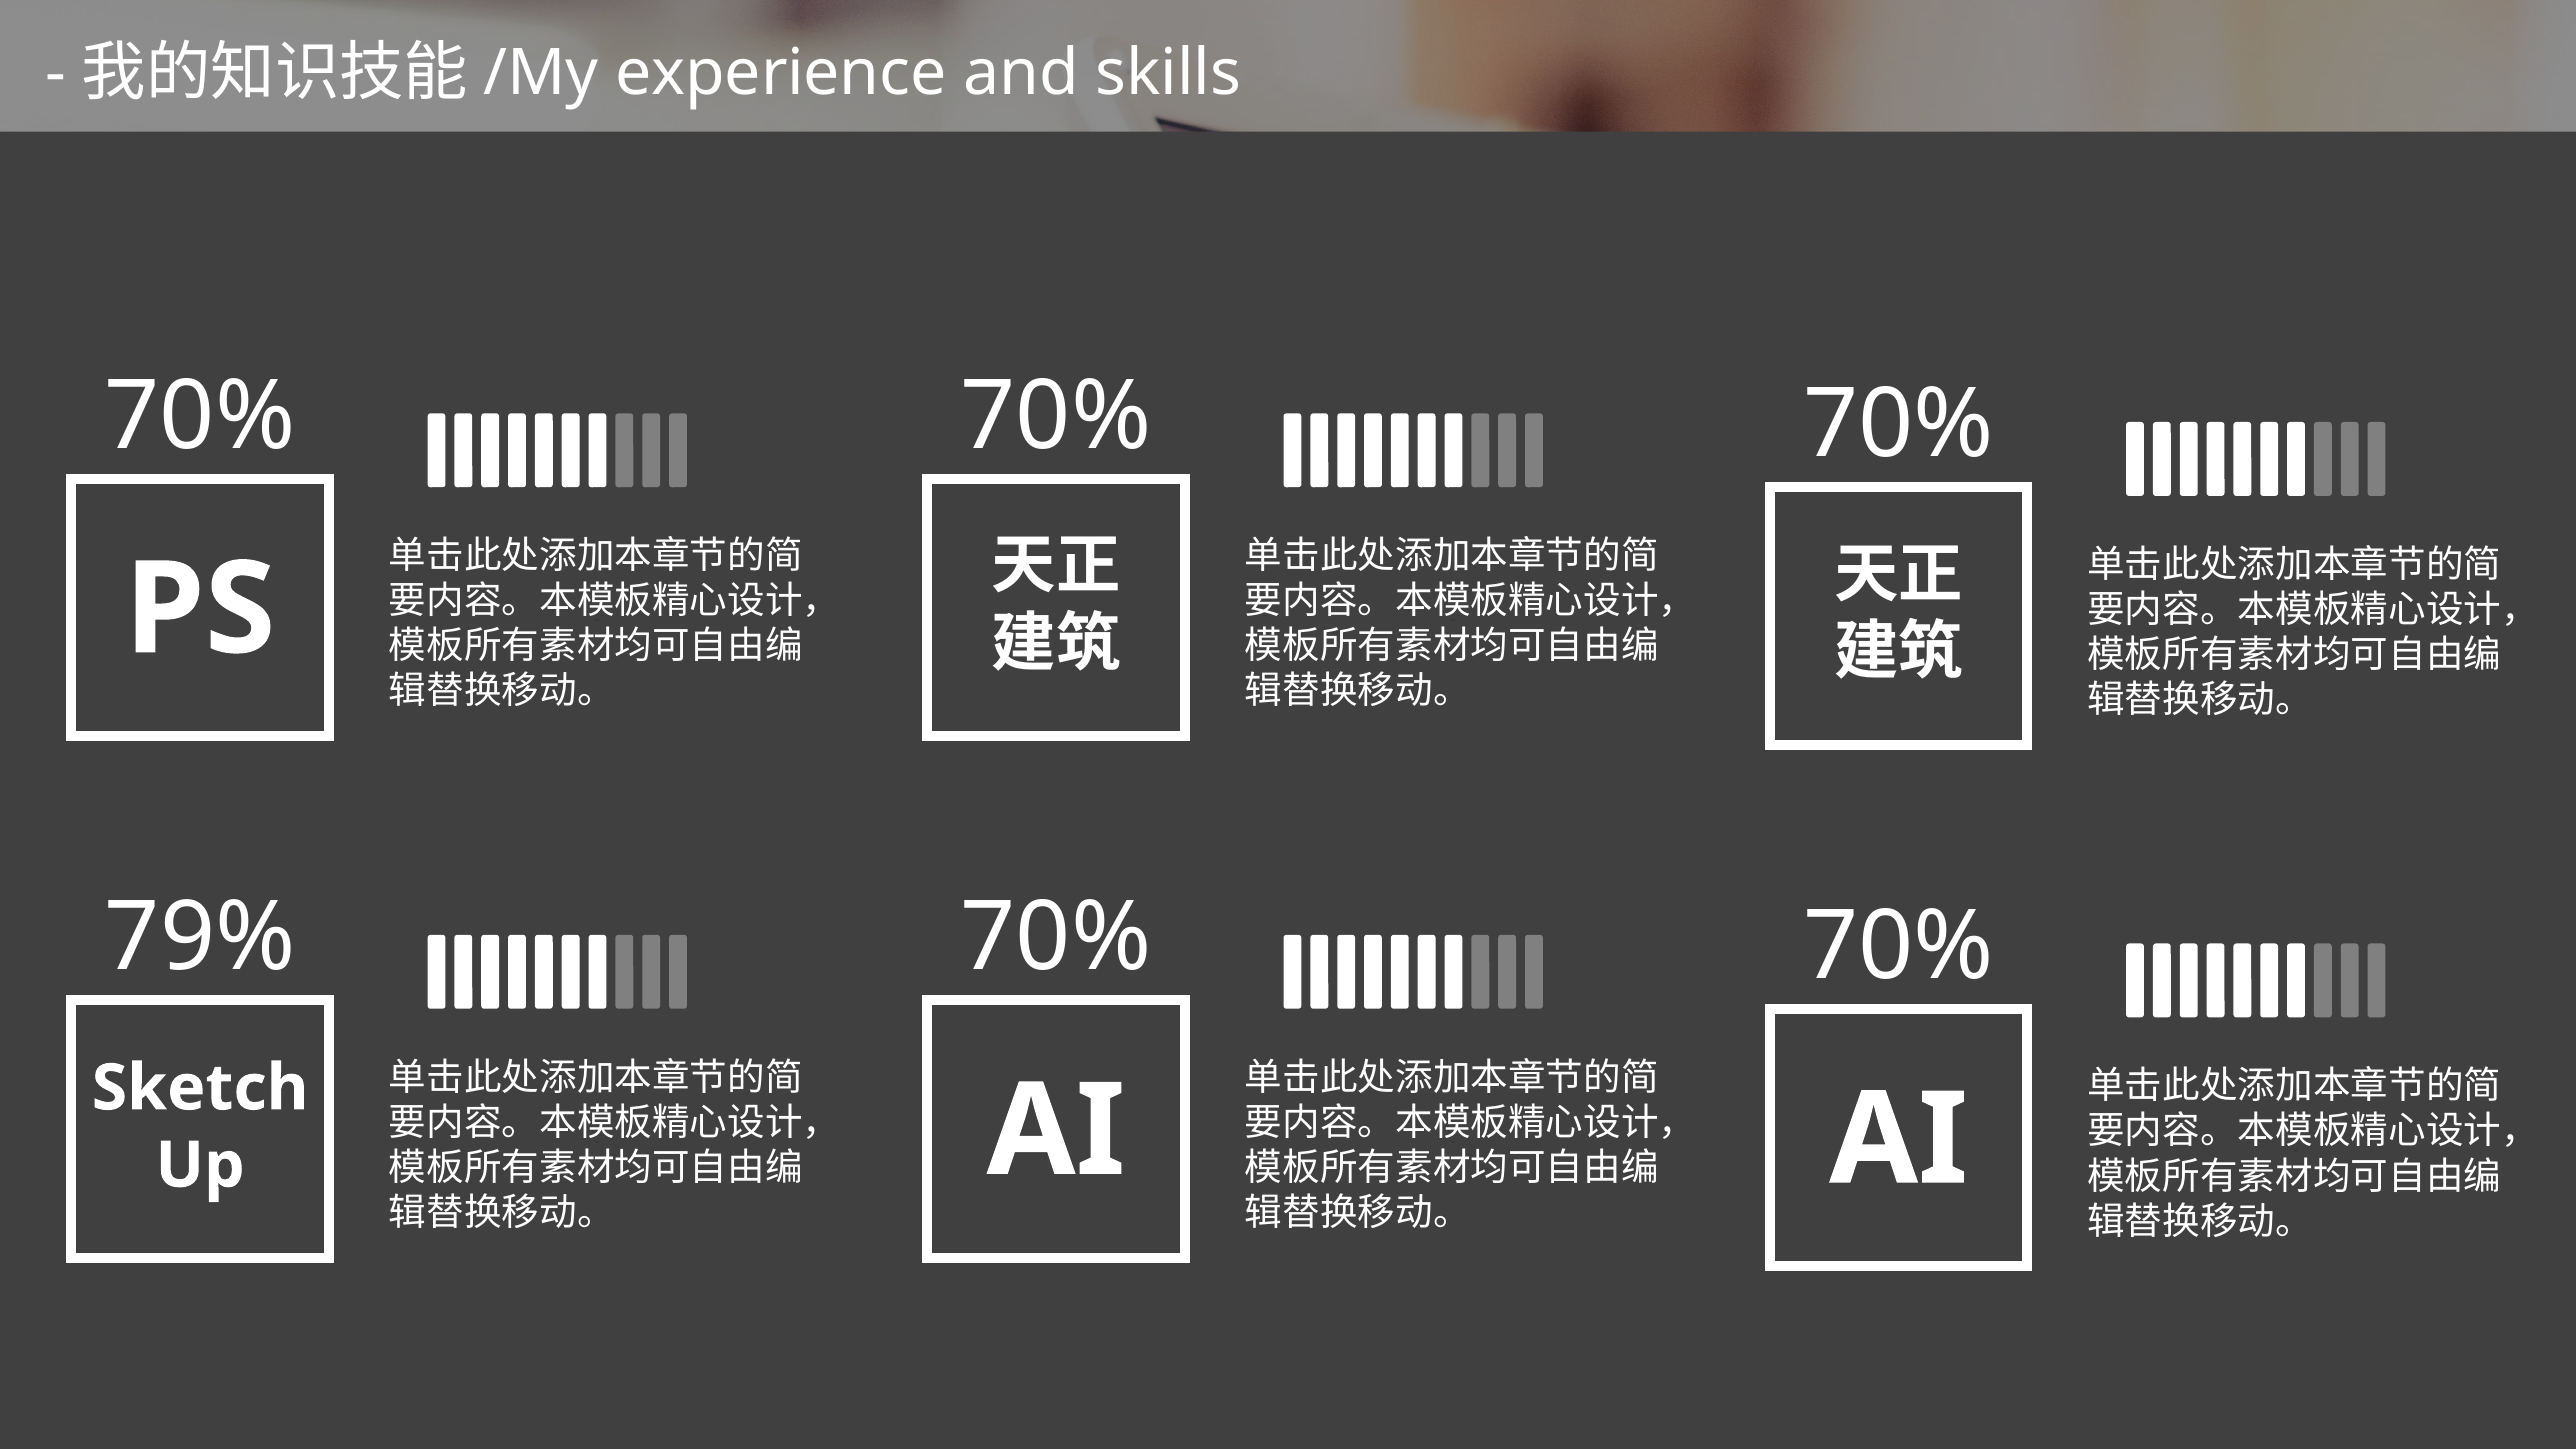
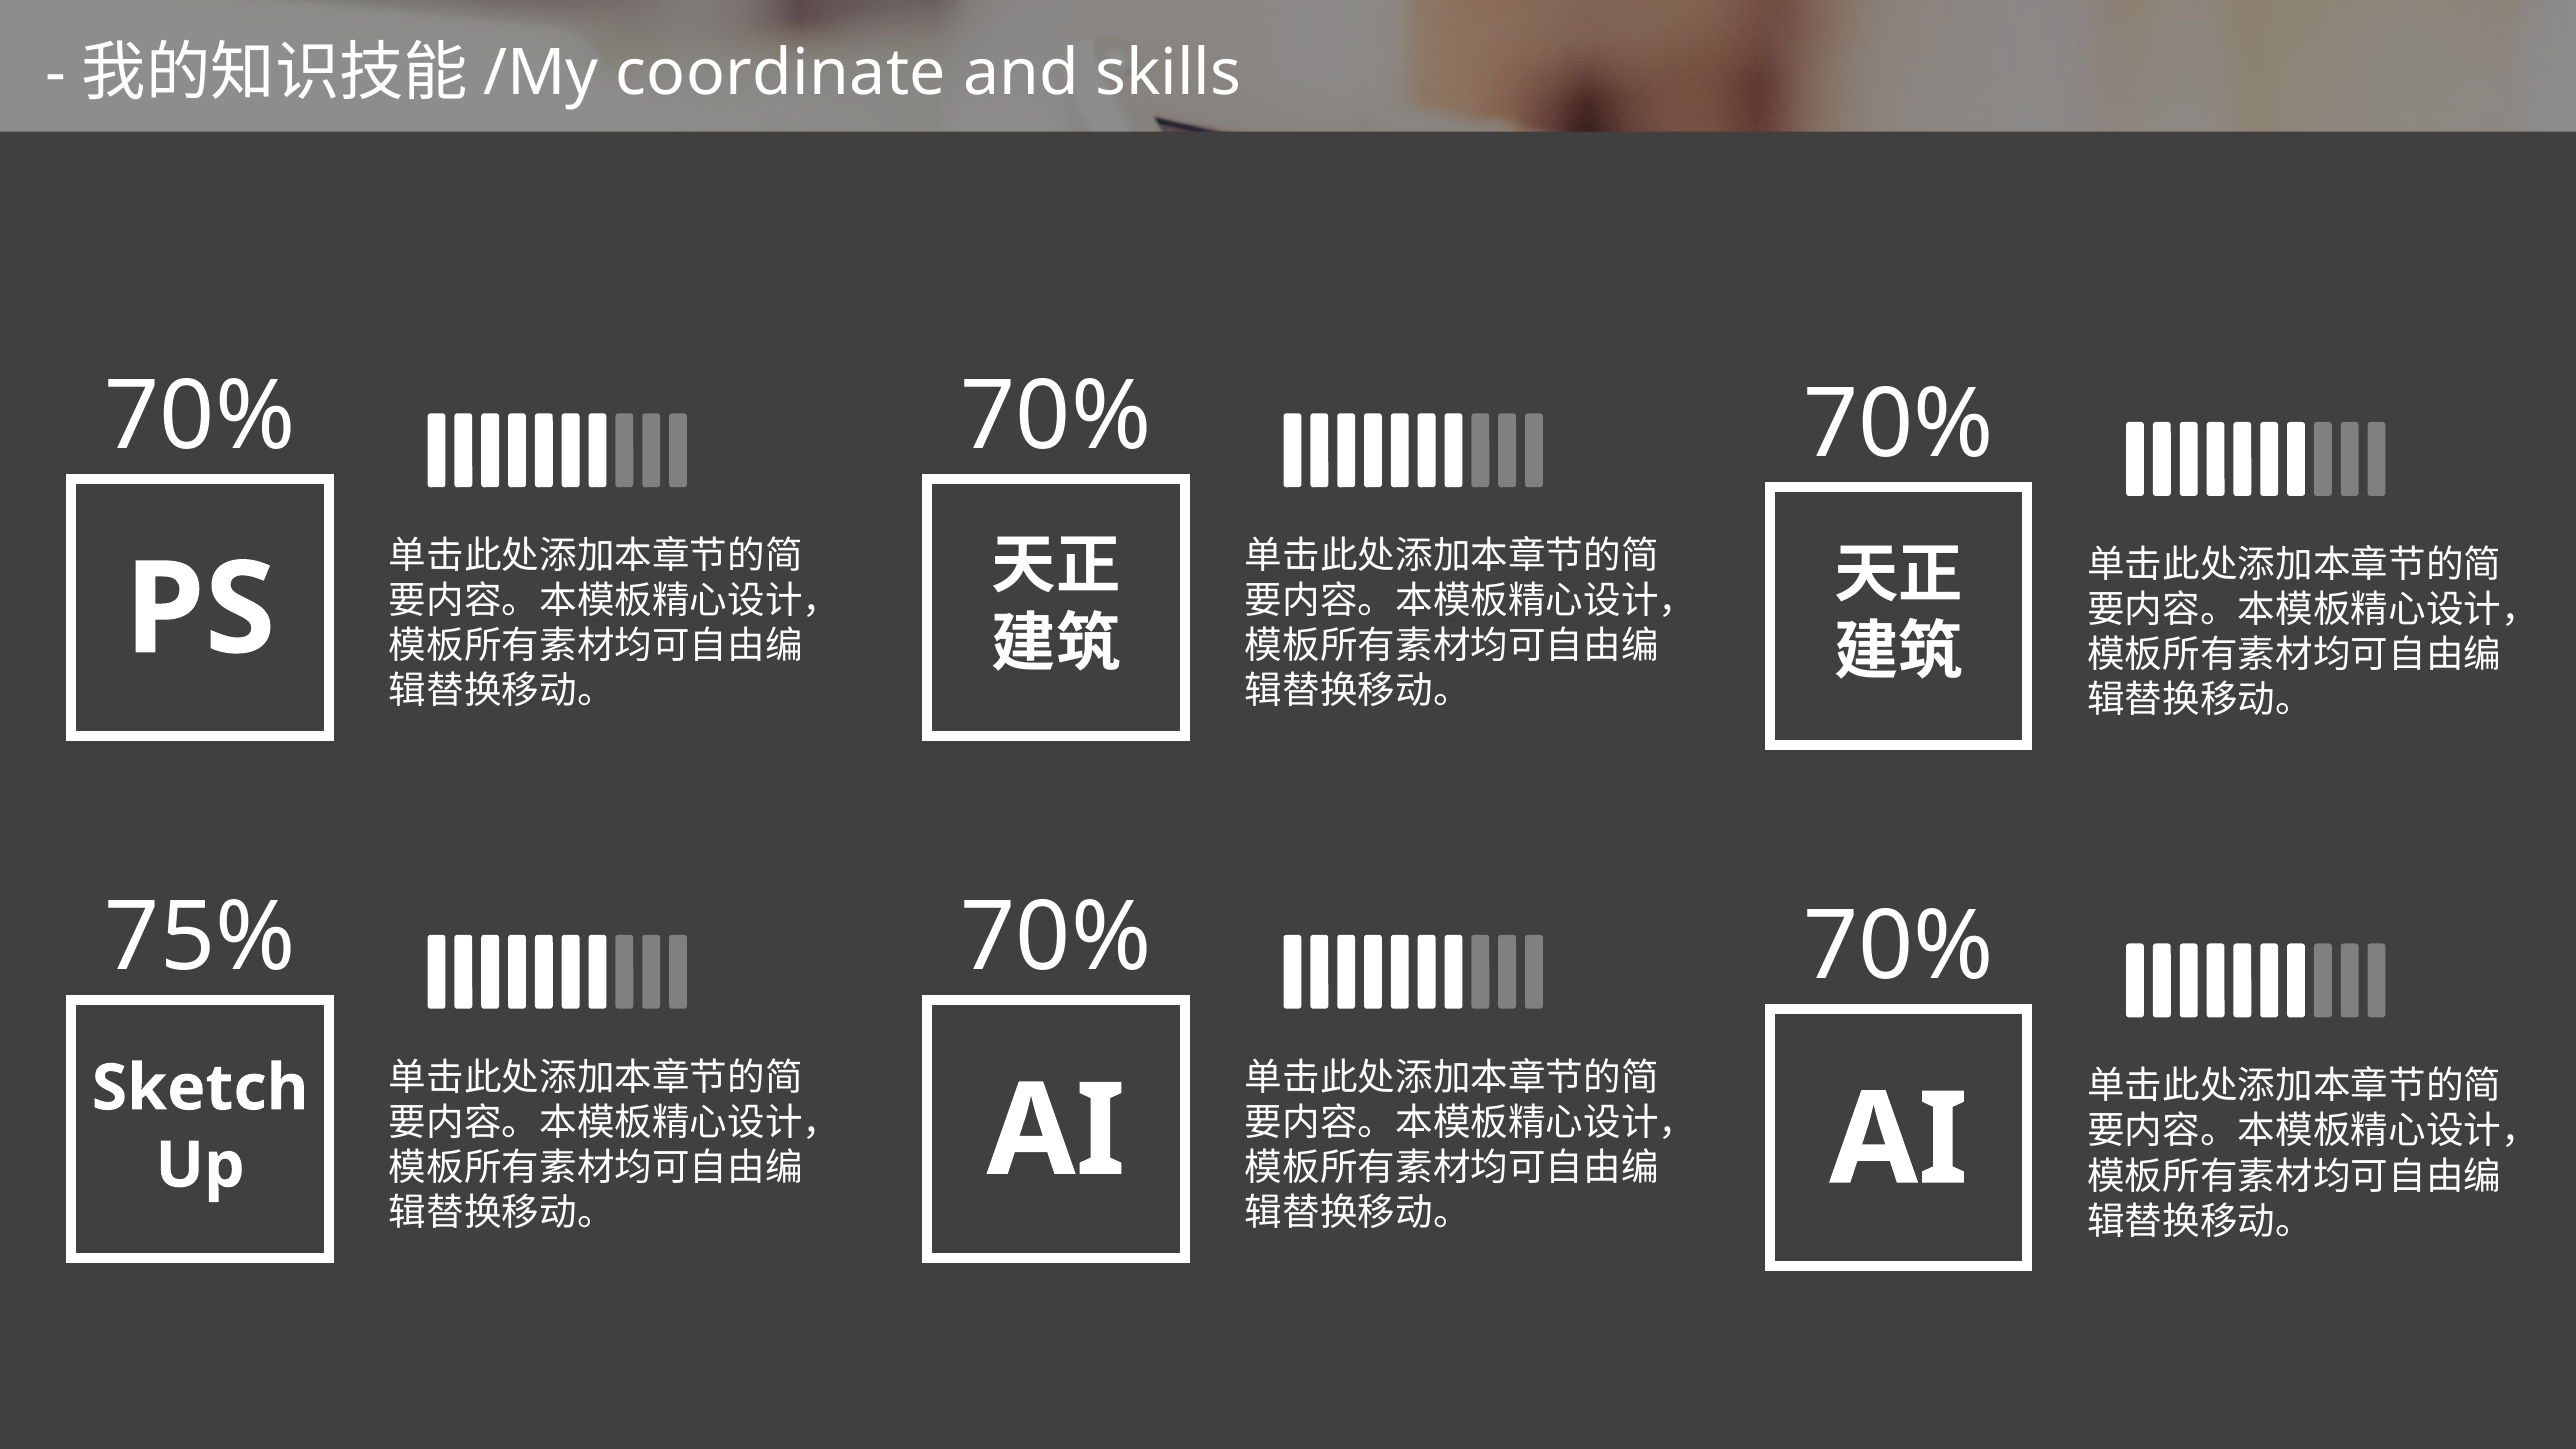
experience: experience -> coordinate (781, 73)
79%: 79% -> 75% (200, 938)
